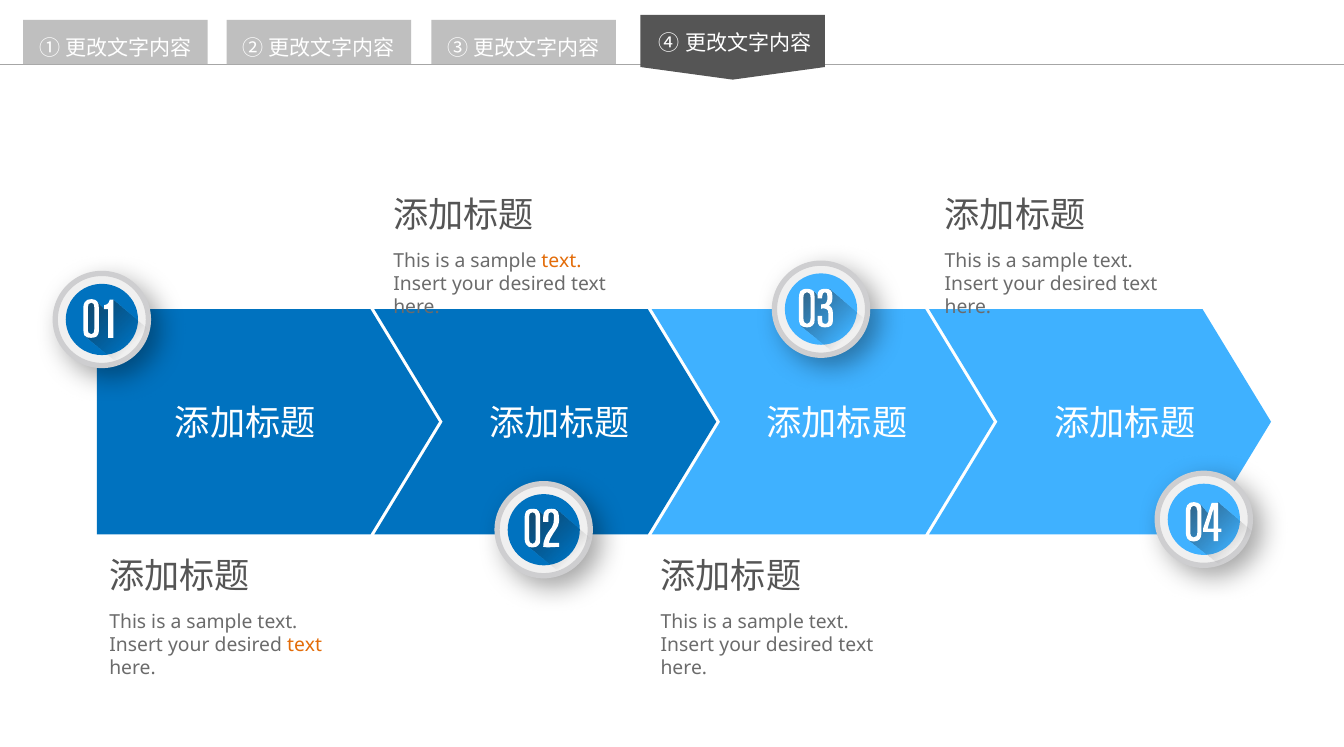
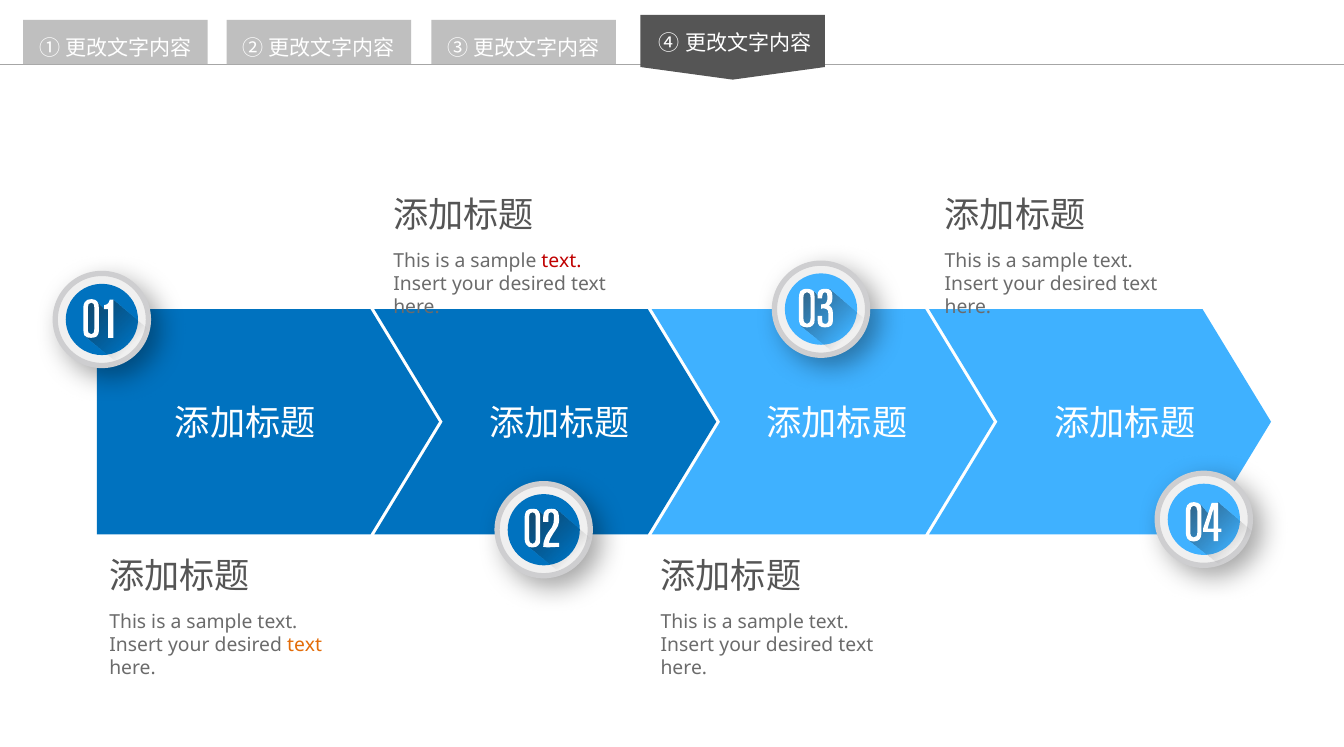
text colour: orange -> red (561, 261)
